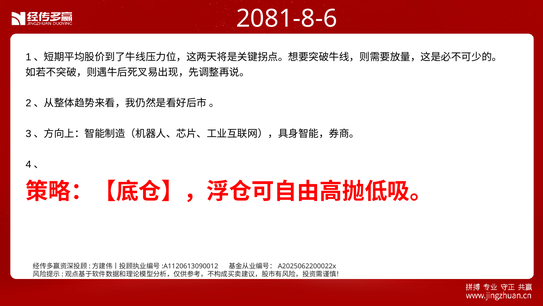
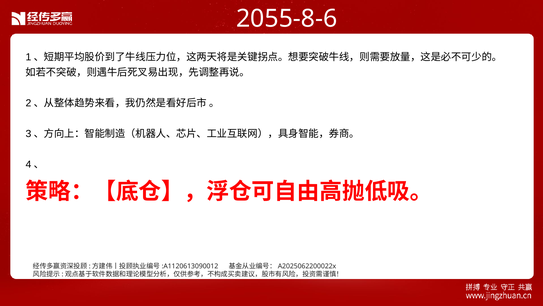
2081-8-6: 2081-8-6 -> 2055-8-6 (287, 19)
